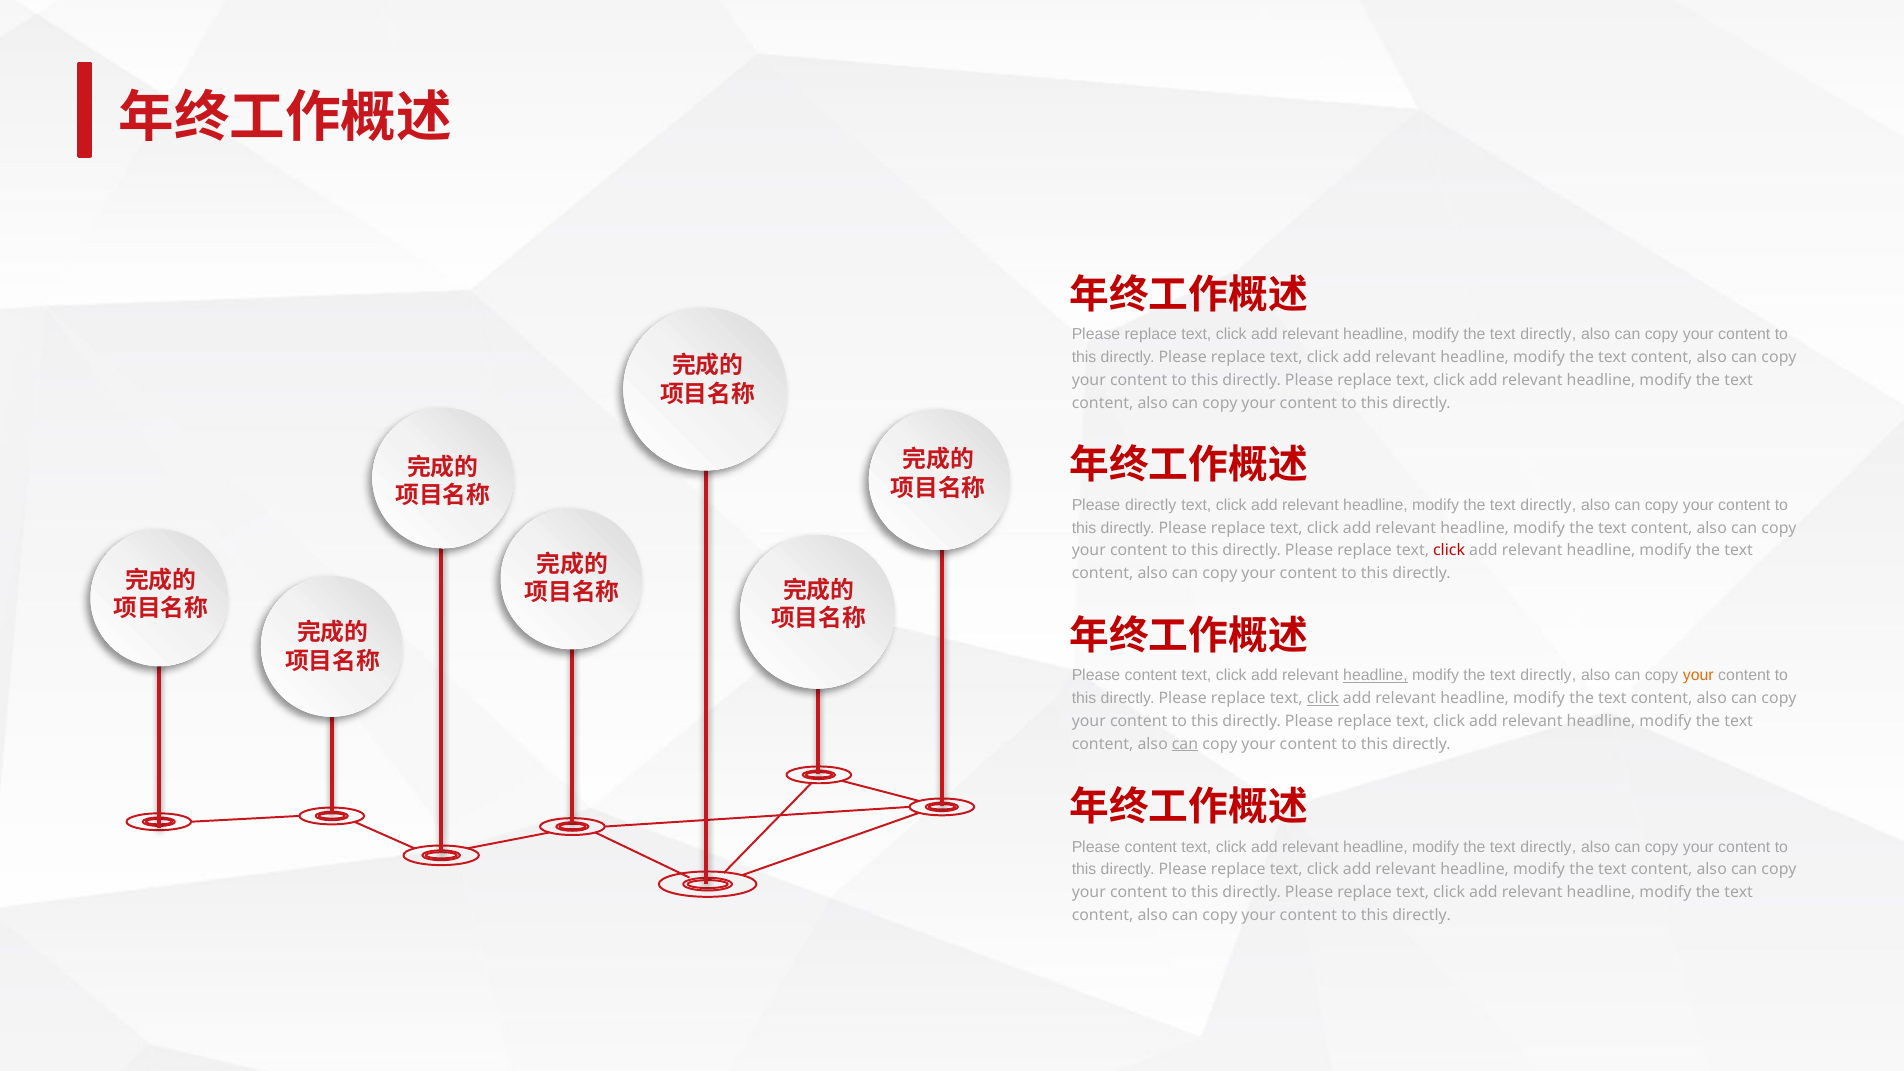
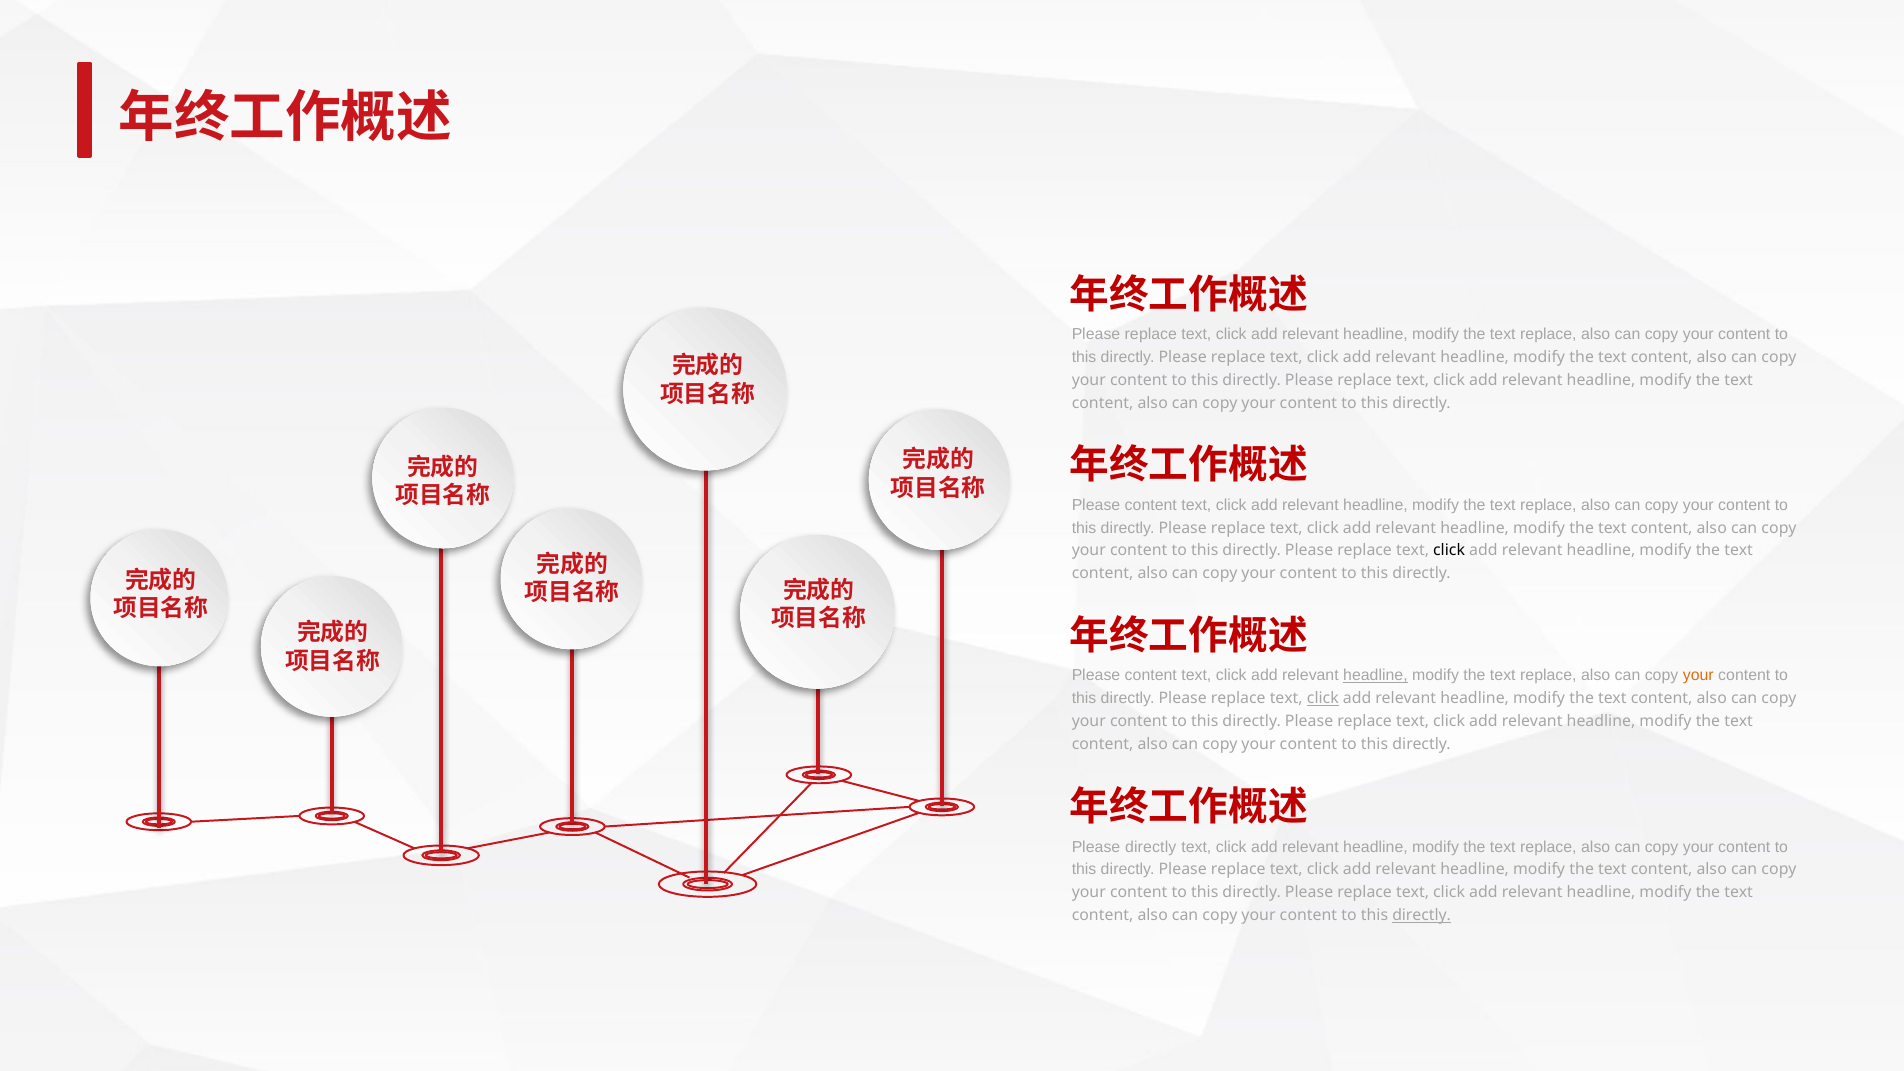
directly: directly -> replace (1548, 335)
directly: directly -> content (1151, 505)
directly: directly -> replace (1548, 505)
click colour: red -> black (1449, 551)
directly: directly -> replace (1548, 675)
can underline: present -> none (1185, 744)
content: content -> directly (1151, 847)
directly: directly -> replace (1548, 847)
directly underline: none -> present (1422, 915)
